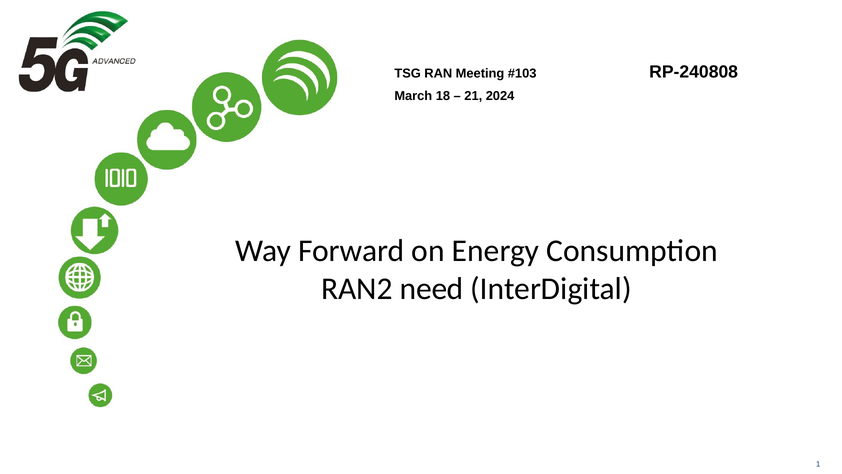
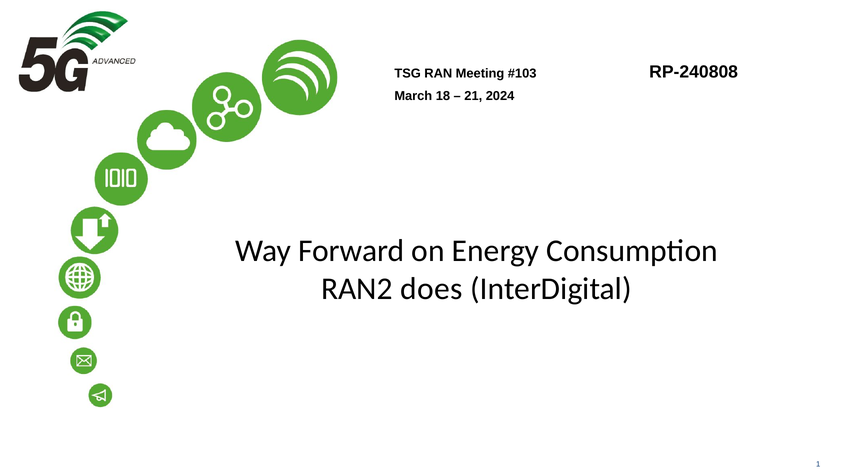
need: need -> does (431, 288)
